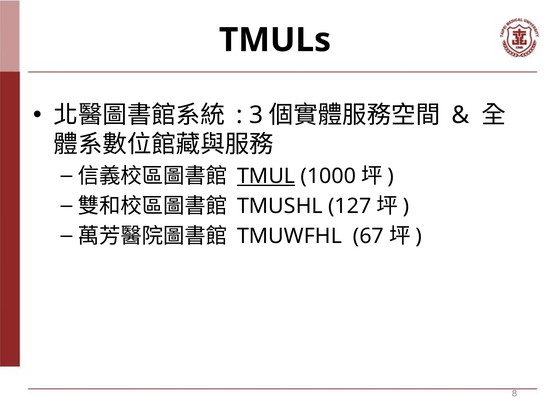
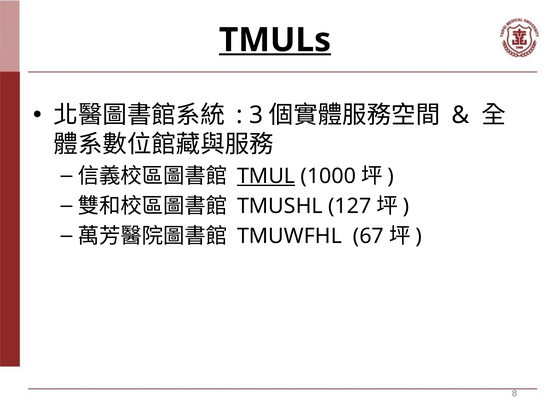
TMULs underline: none -> present (275, 40)
